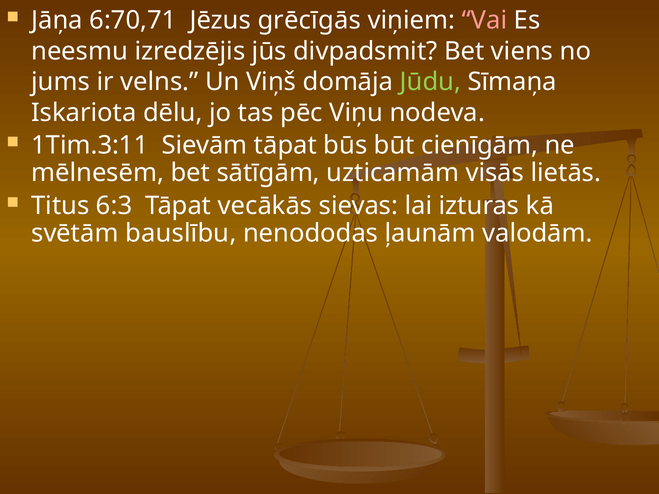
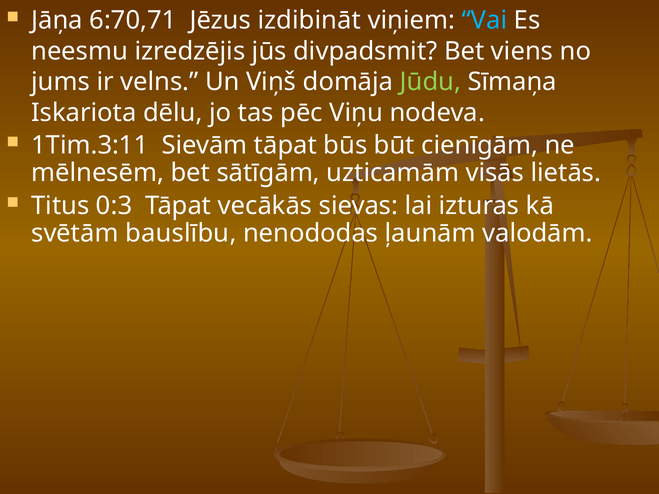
grēcīgās: grēcīgās -> izdibināt (309, 20)
Vai colour: pink -> light blue (484, 20)
6:3: 6:3 -> 0:3 (114, 206)
